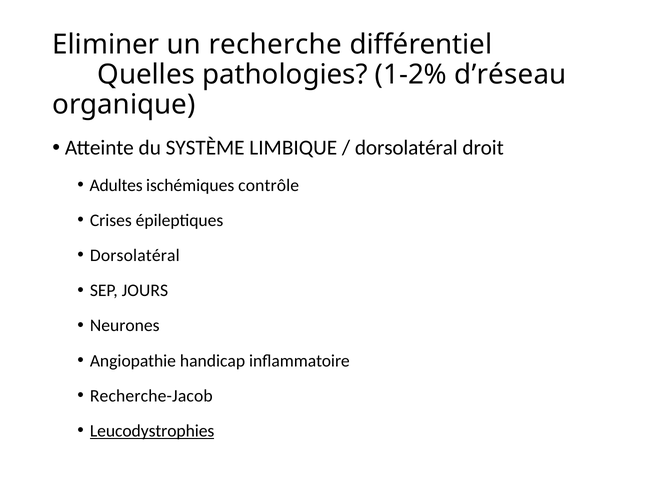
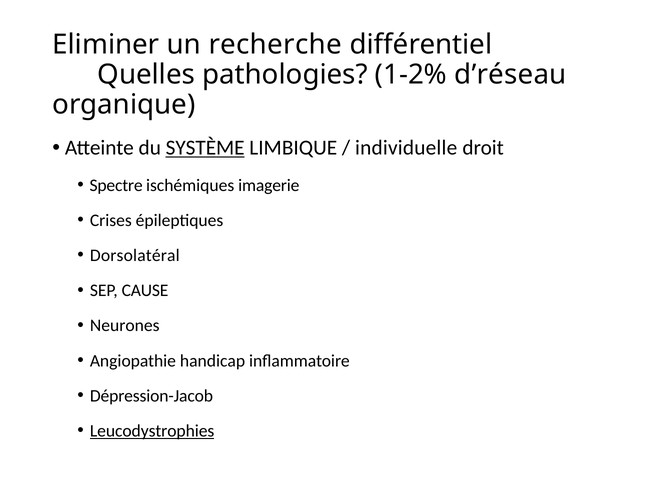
SYSTÈME underline: none -> present (205, 148)
dorsolatéral: dorsolatéral -> individuelle (406, 148)
Adultes: Adultes -> Spectre (116, 185)
contrôle: contrôle -> imagerie (269, 185)
JOURS: JOURS -> CAUSE (145, 290)
Recherche-Jacob: Recherche-Jacob -> Dépression-Jacob (151, 396)
